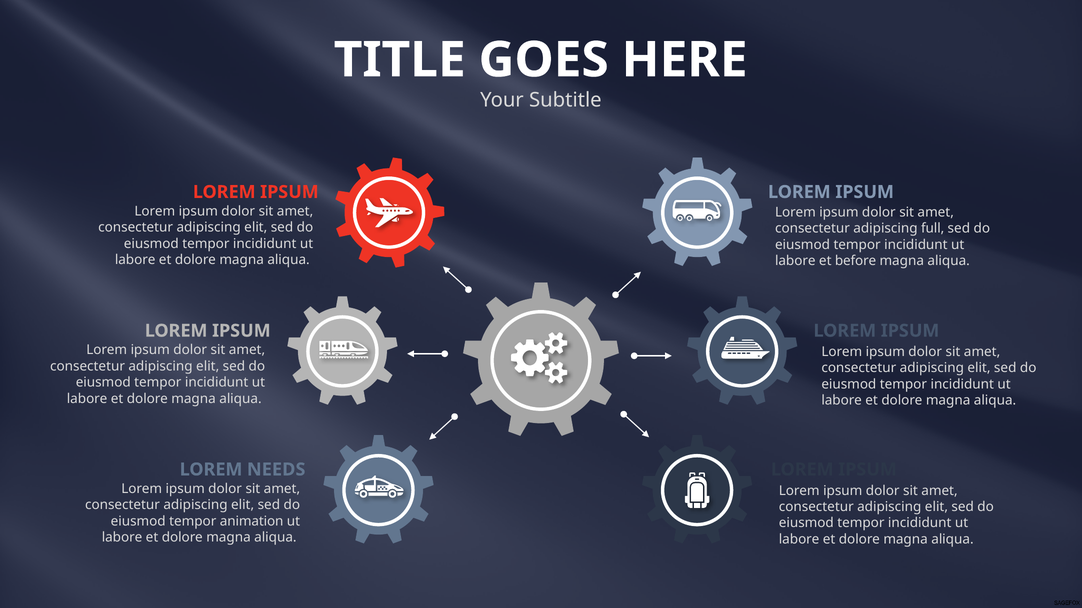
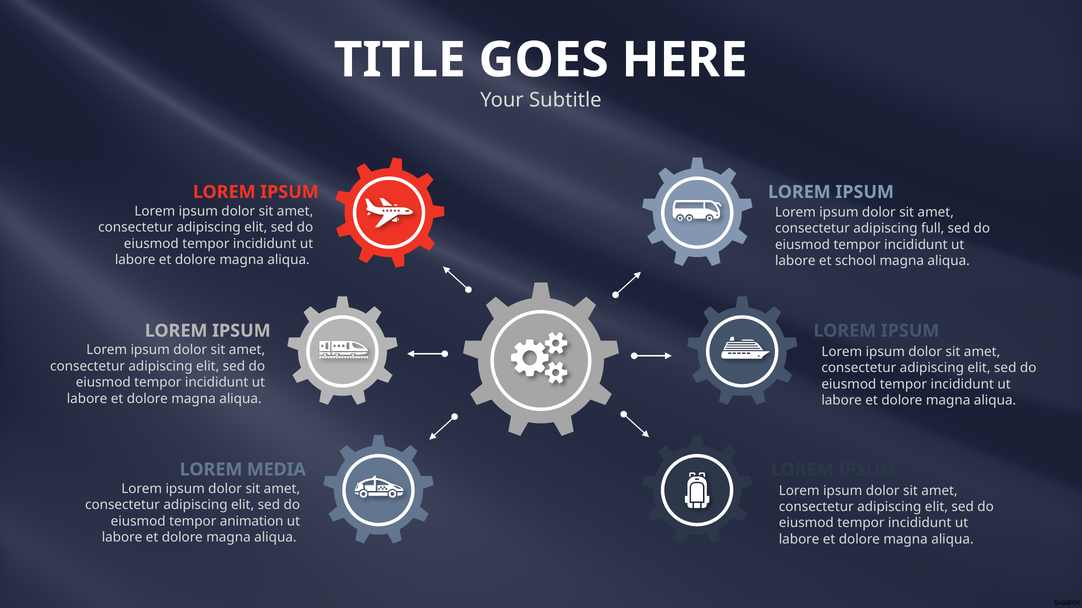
before: before -> school (856, 261)
NEEDS: NEEDS -> MEDIA (276, 470)
